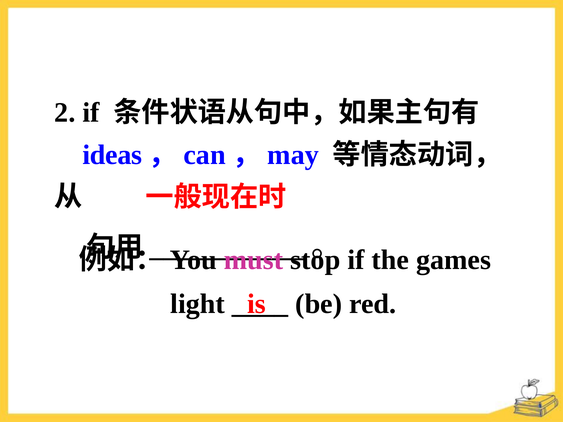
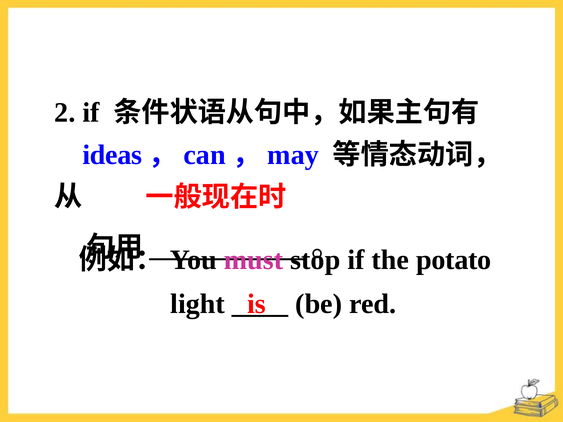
games: games -> potato (454, 260)
